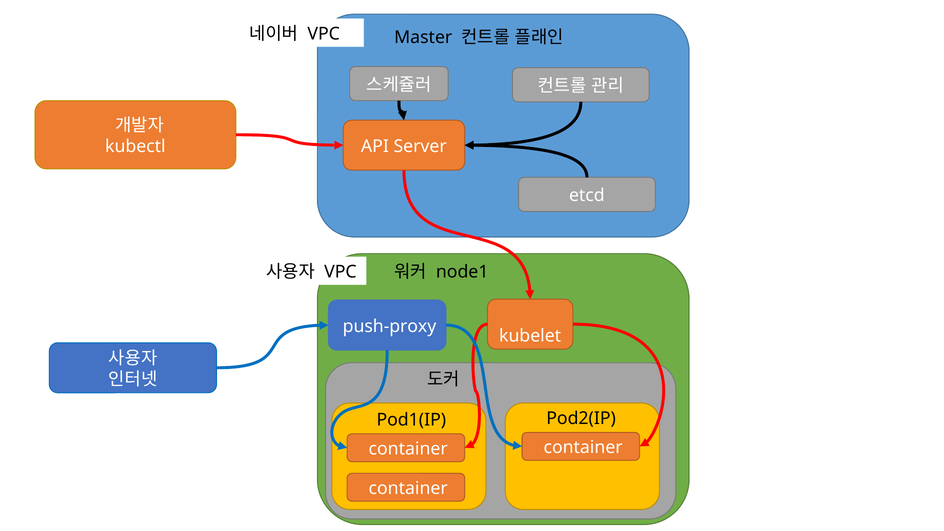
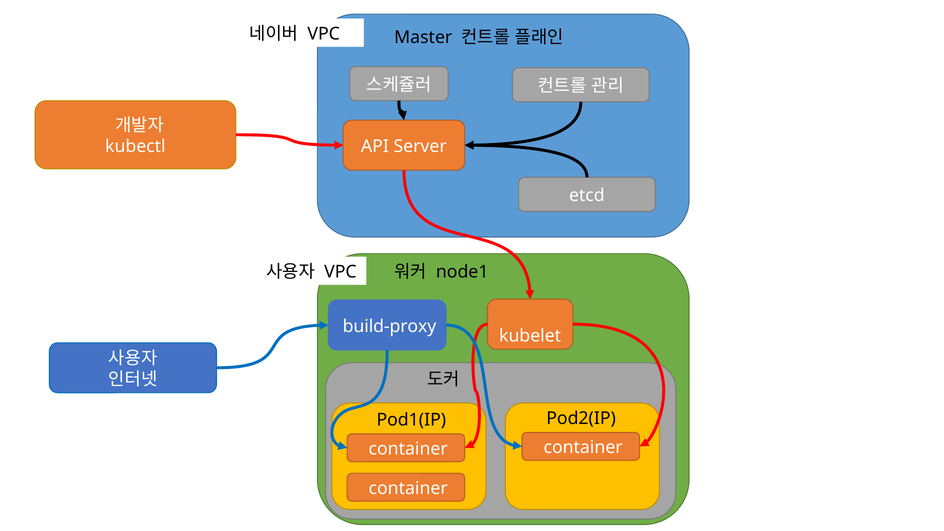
push-proxy: push-proxy -> build-proxy (390, 326)
